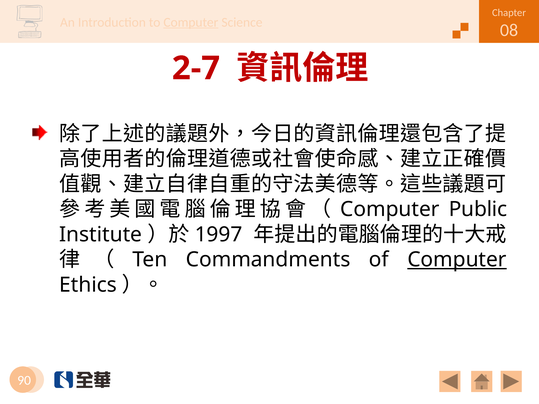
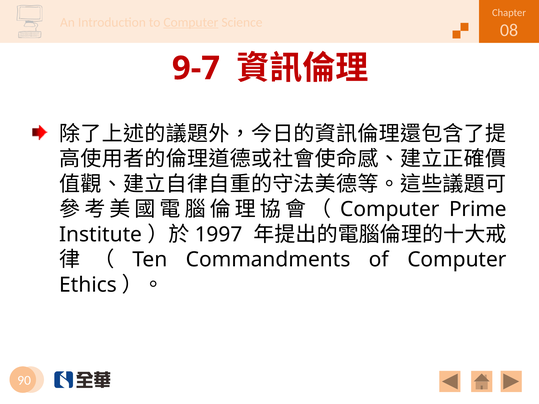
2-7: 2-7 -> 9-7 (196, 68)
Public: Public -> Prime (478, 209)
Computer underline: present -> none (457, 260)
